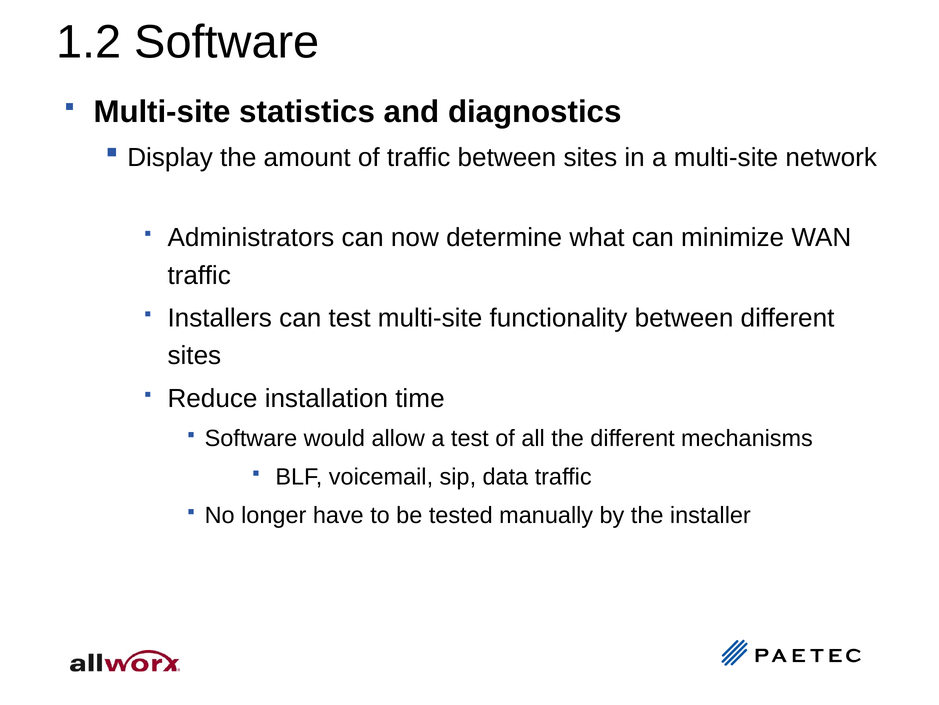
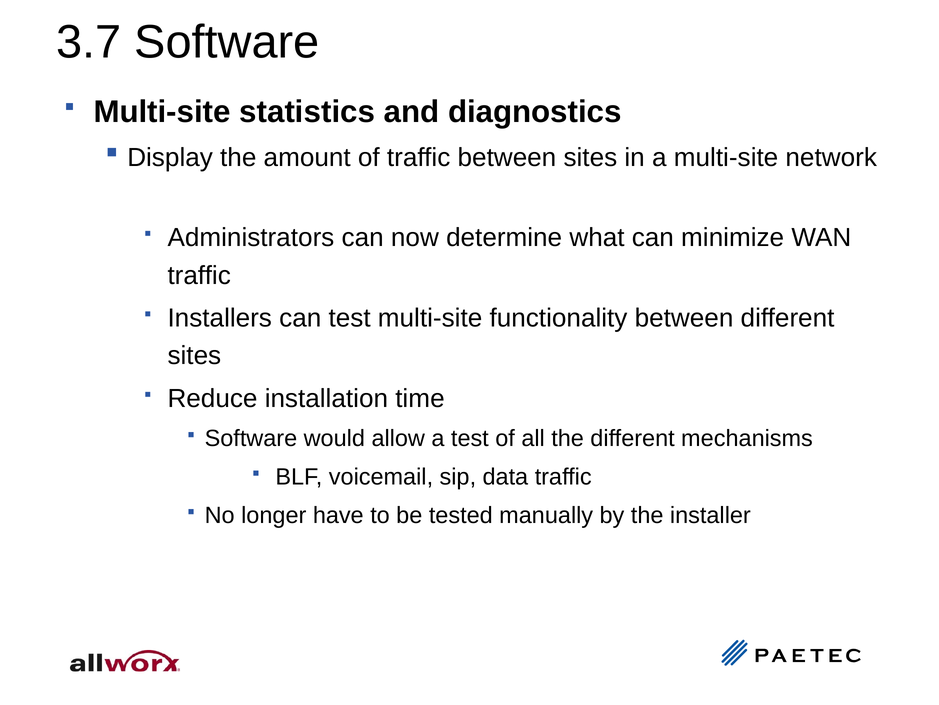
1.2: 1.2 -> 3.7 (89, 42)
